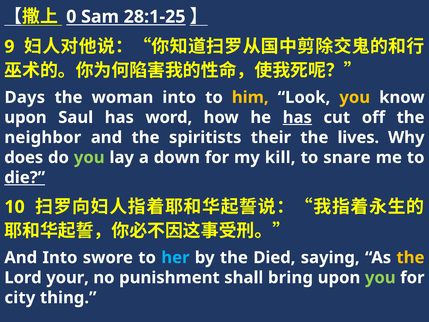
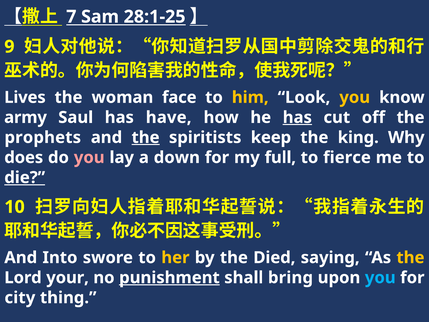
0: 0 -> 7 (71, 17)
Days: Days -> Lives (25, 97)
woman into: into -> face (179, 97)
upon: upon -> army (26, 117)
word: word -> have (169, 117)
neighbor: neighbor -> prophets (43, 137)
the underline: none -> present (146, 137)
their: their -> keep (271, 137)
lives: lives -> king (358, 137)
you colour: light green -> pink (89, 157)
kill: kill -> full (280, 157)
snare: snare -> fierce (347, 157)
her colour: light blue -> yellow (175, 257)
punishment underline: none -> present (169, 277)
you colour: light green -> light blue (380, 277)
